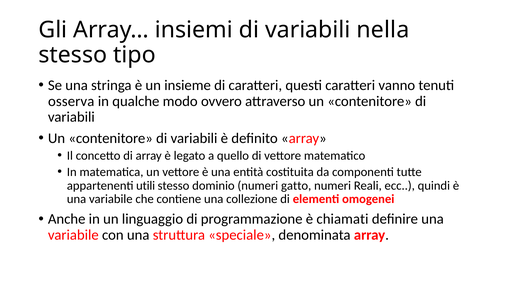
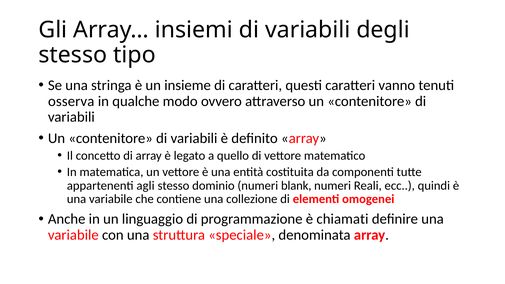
nella: nella -> degli (383, 30)
utili: utili -> agli (145, 186)
gatto: gatto -> blank (296, 186)
